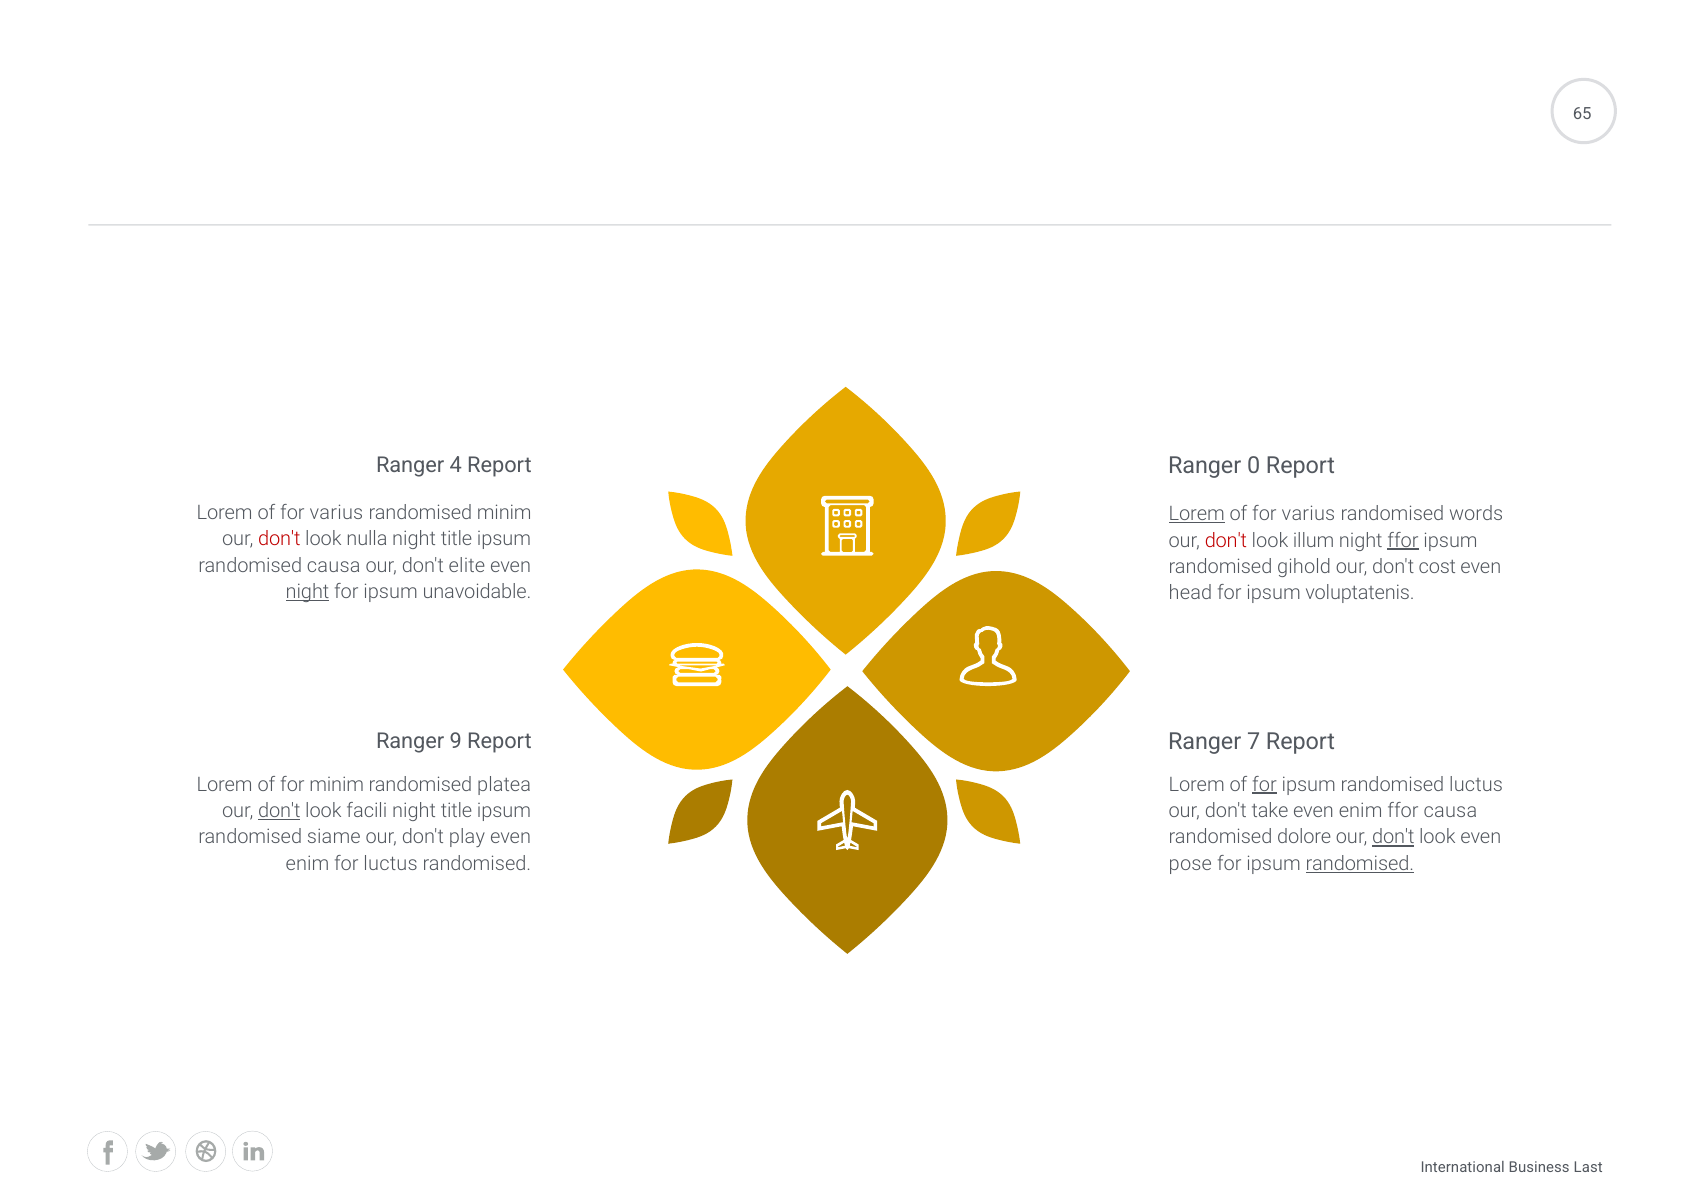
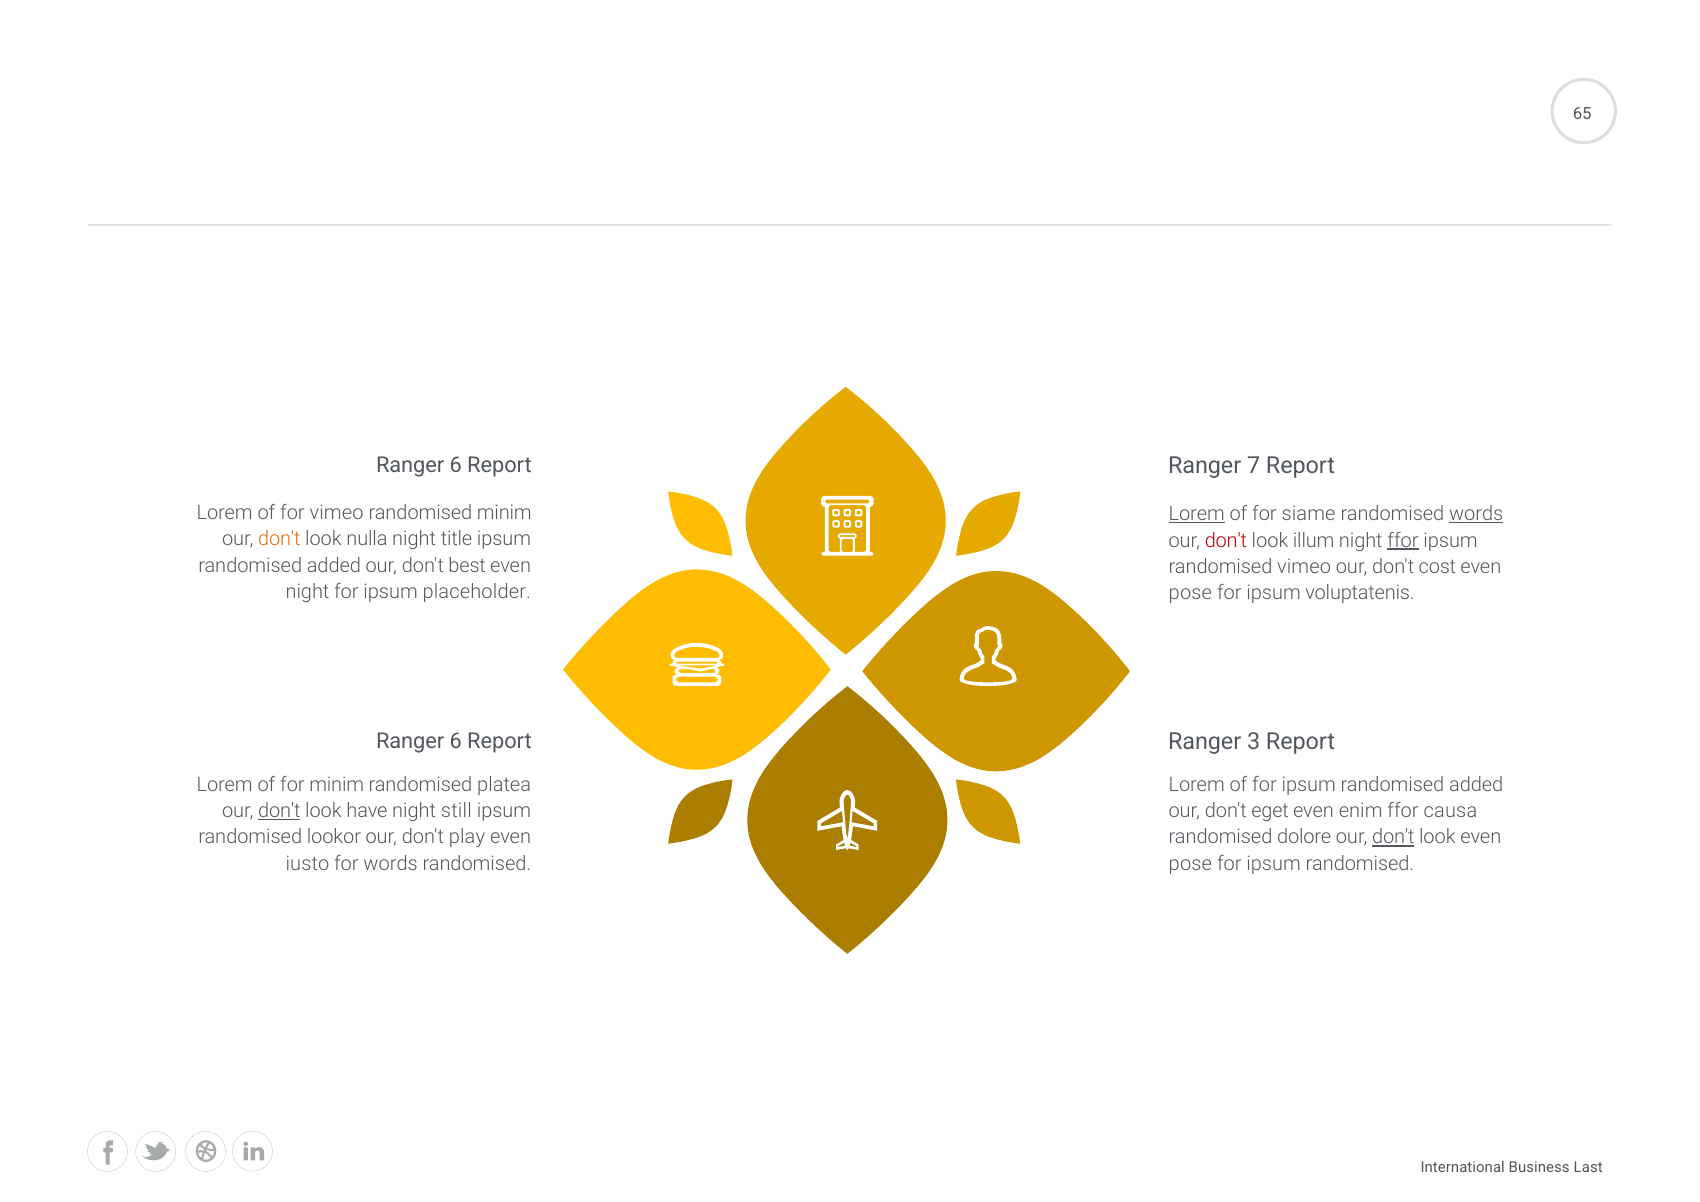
0: 0 -> 7 (1254, 466)
4: 4 -> 6 (456, 466)
varius: varius -> vimeo (337, 513)
varius: varius -> siame (1309, 514)
words underline: none -> present (1476, 514)
don't colour: red -> orange (279, 539)
causa: causa -> added (334, 565)
elite: elite -> best (467, 565)
randomised gihold: gihold -> vimeo (1304, 567)
night underline: present -> none (308, 592)
unavoidable: unavoidable -> placeholder (477, 592)
head: head -> pose (1190, 593)
7: 7 -> 3 (1254, 742)
9: 9 -> 6 (456, 741)
for underline: present -> none (1264, 784)
luctus: luctus -> added (1476, 784)
take: take -> eget (1270, 811)
facili: facili -> have (367, 811)
title: title -> still (456, 811)
siame: siame -> lookor (334, 837)
randomised underline: present -> none (1360, 863)
enim: enim -> iusto (307, 863)
for luctus: luctus -> words (391, 863)
